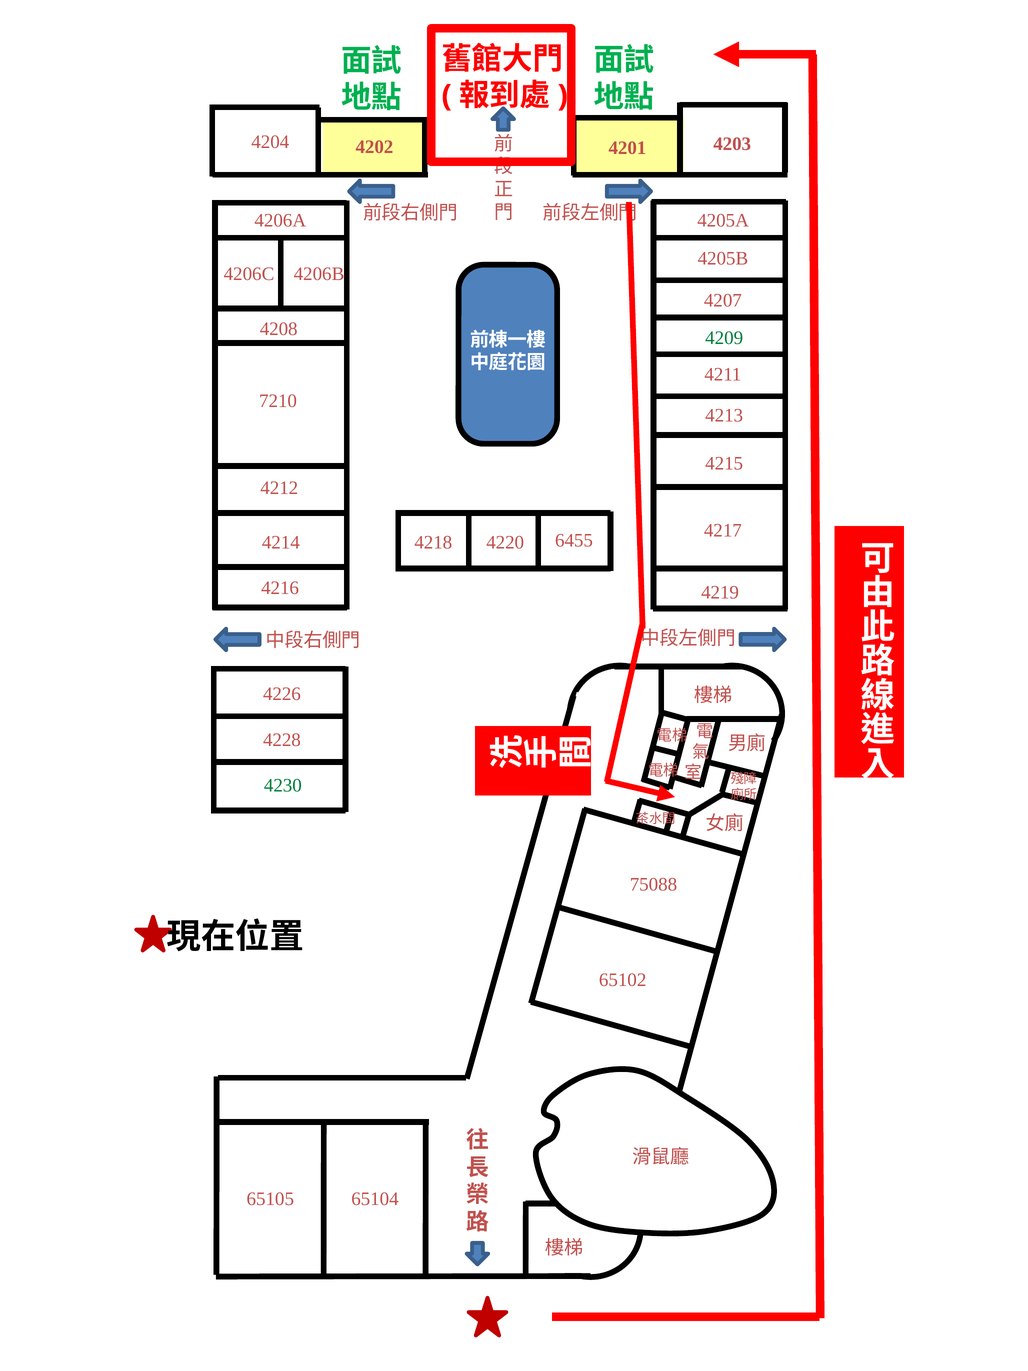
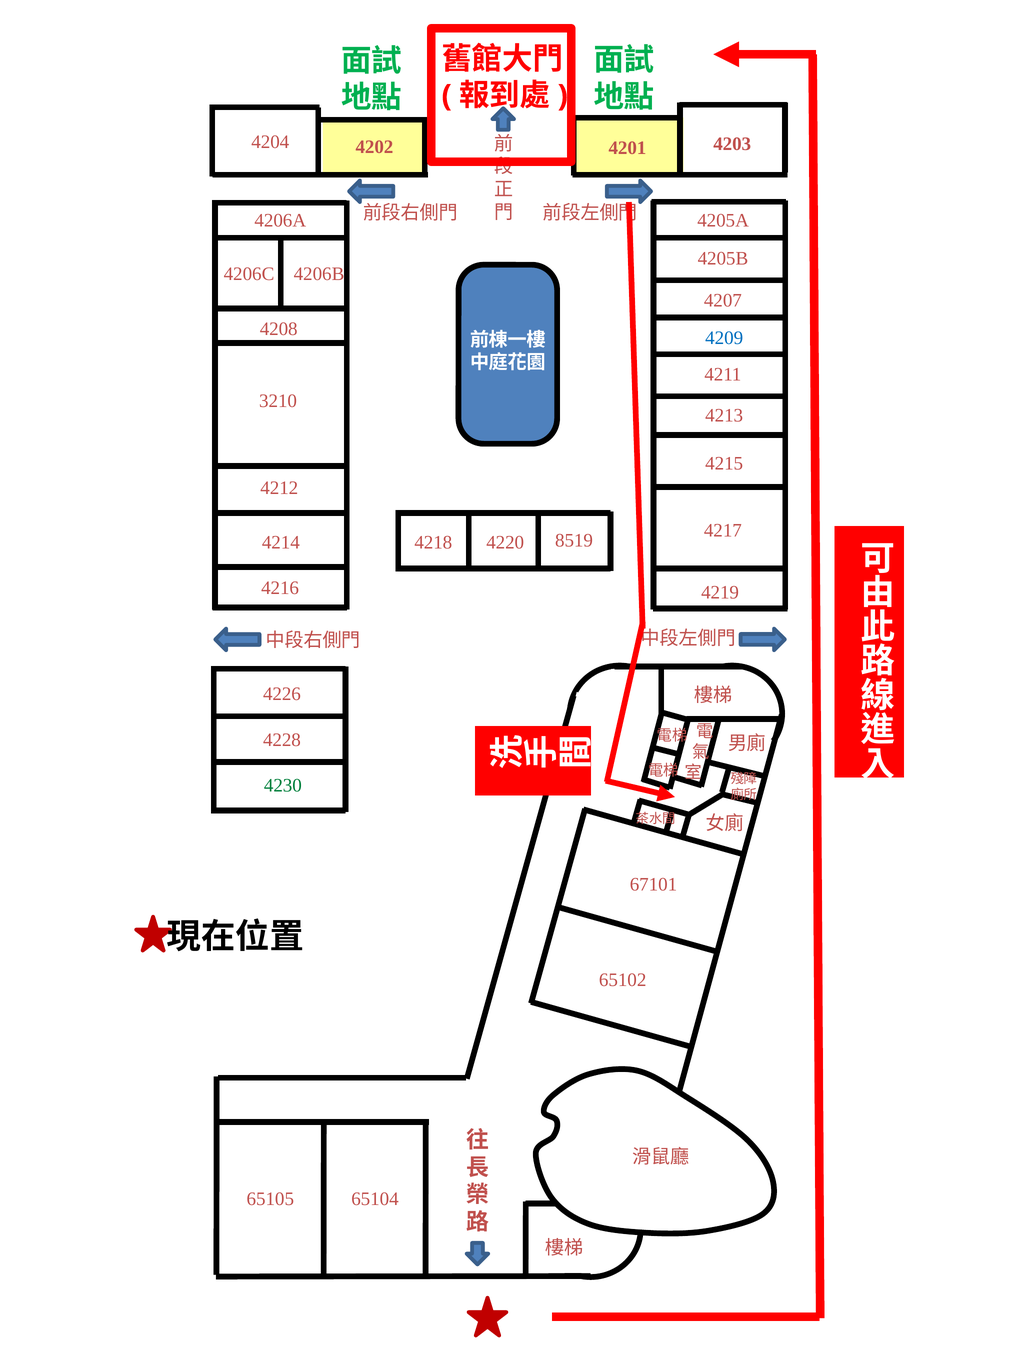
4209 colour: green -> blue (724, 338)
7210: 7210 -> 3210 (278, 401)
6455: 6455 -> 8519 (574, 540)
75088: 75088 -> 67101 (653, 884)
